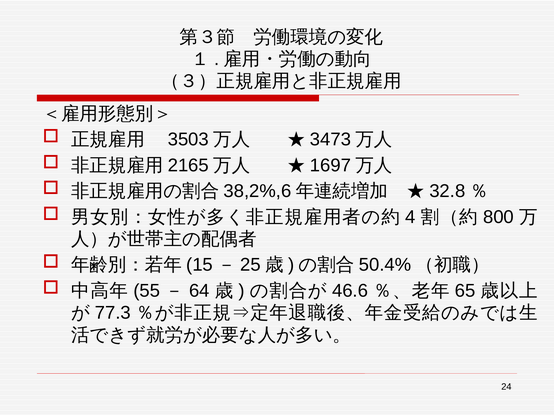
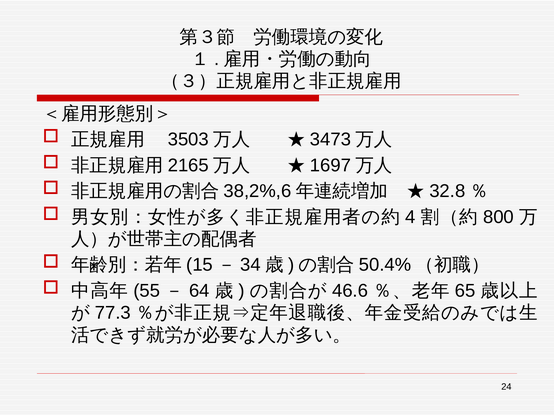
25: 25 -> 34 (251, 265)
